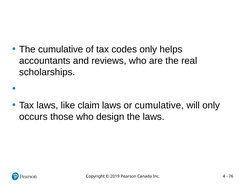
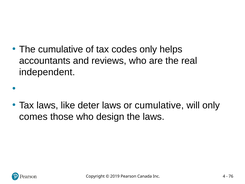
scholarships: scholarships -> independent (47, 72)
claim: claim -> deter (89, 105)
occurs: occurs -> comes (33, 117)
